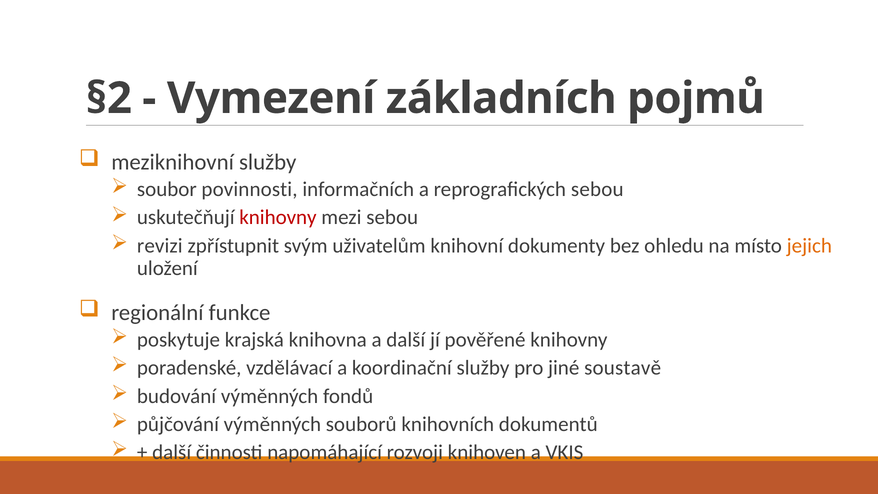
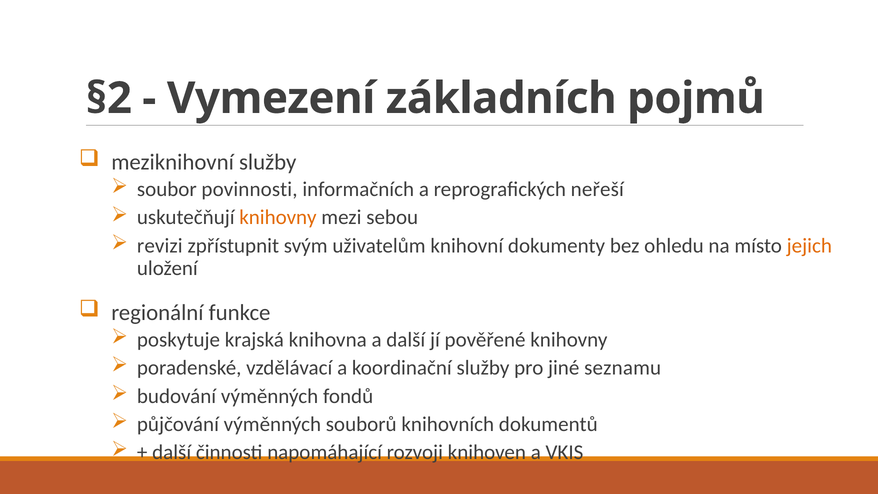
reprografických sebou: sebou -> neřeší (597, 189)
knihovny colour: red -> orange (278, 217)
soustavě: soustavě -> seznamu (623, 368)
